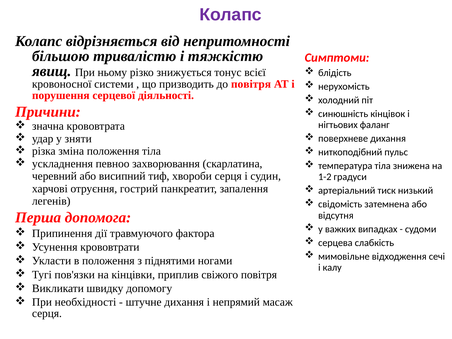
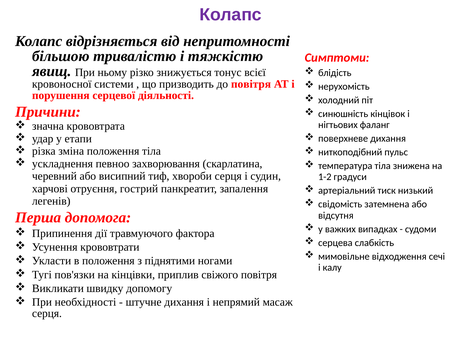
зняти: зняти -> етапи (78, 139)
